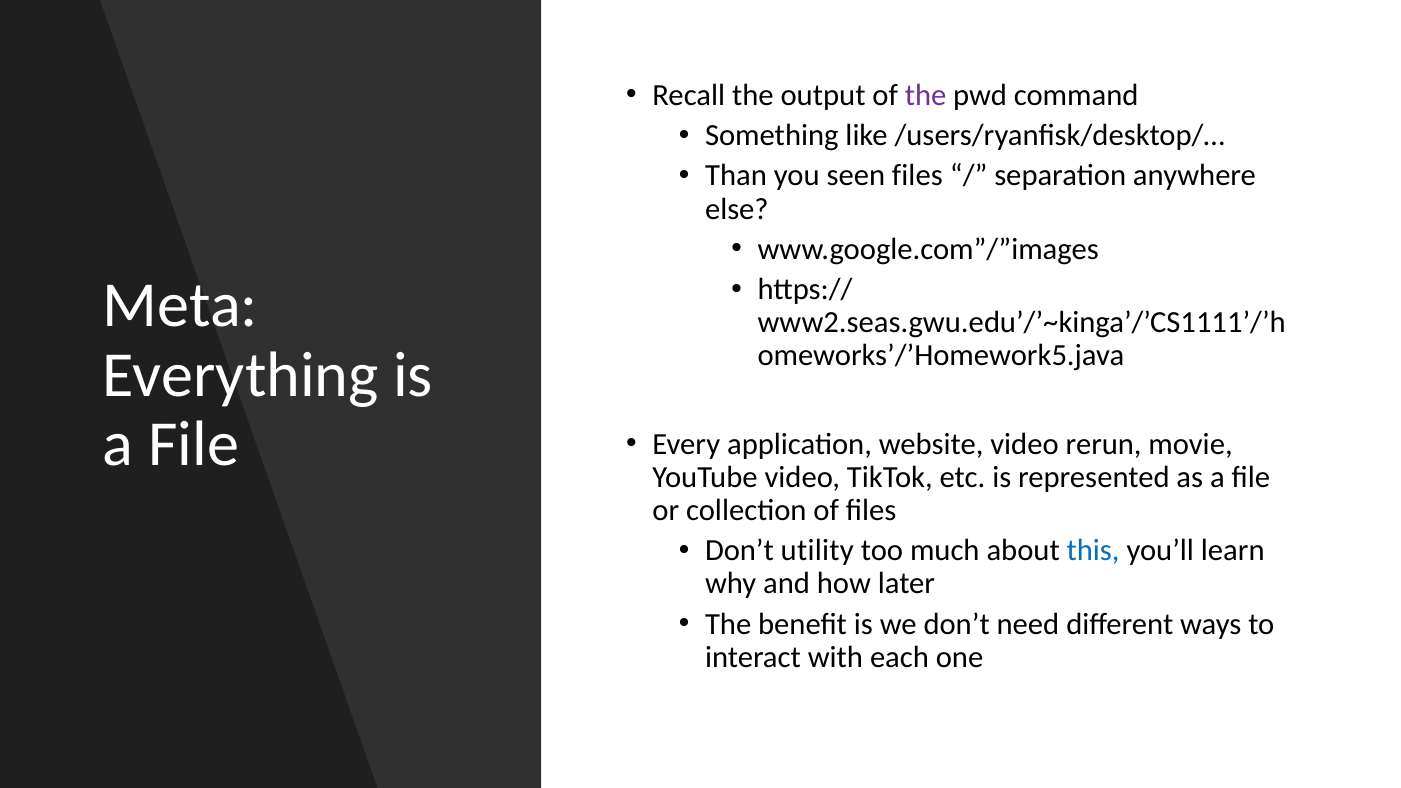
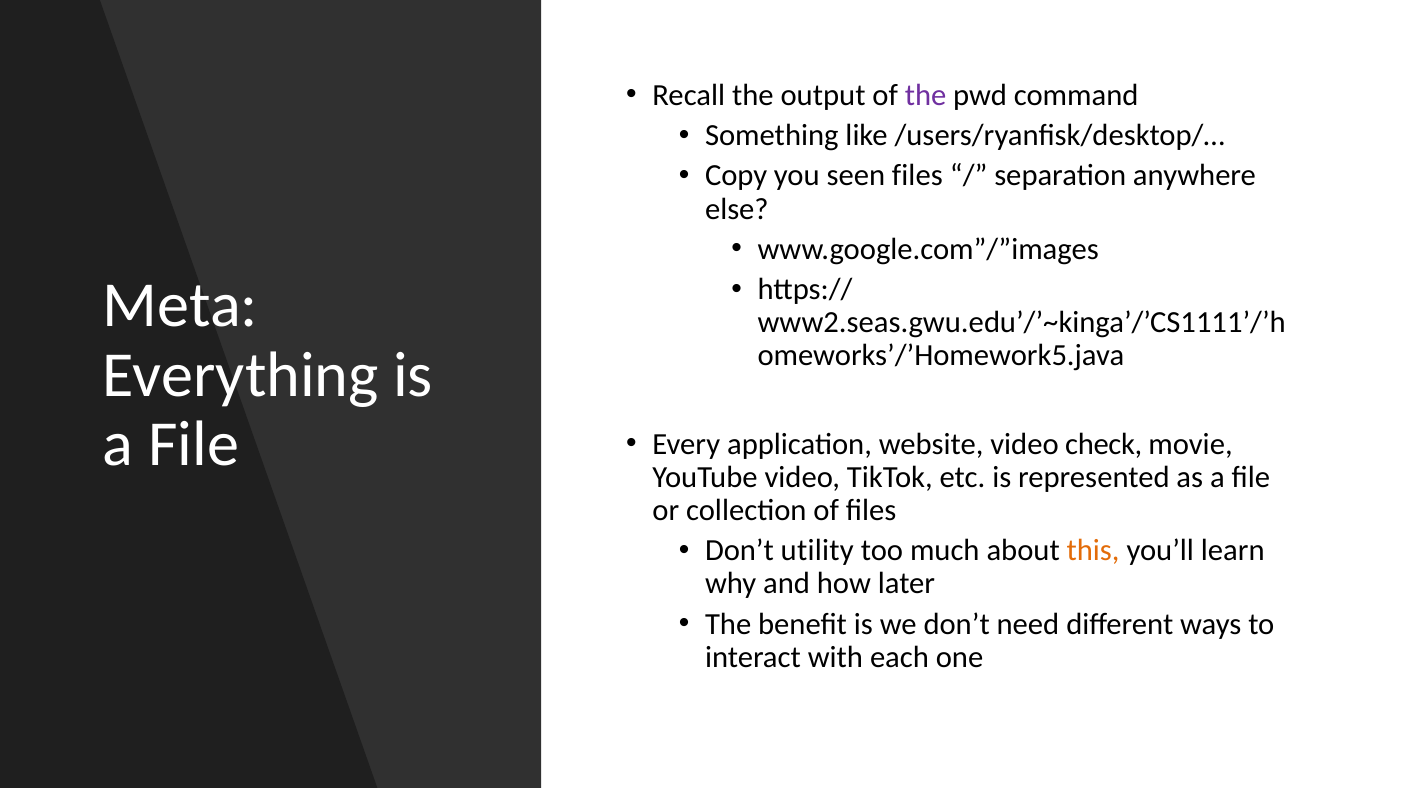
Than: Than -> Copy (736, 176)
rerun: rerun -> check (1104, 444)
this colour: blue -> orange (1093, 551)
